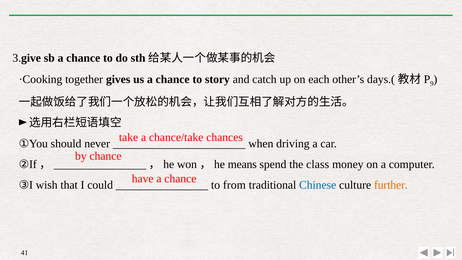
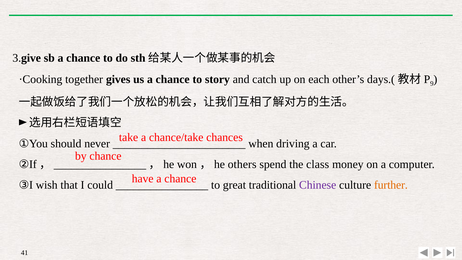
means: means -> others (242, 164)
from: from -> great (234, 185)
Chinese colour: blue -> purple (318, 185)
